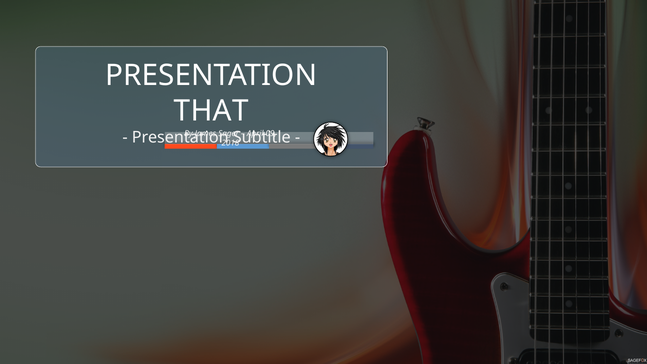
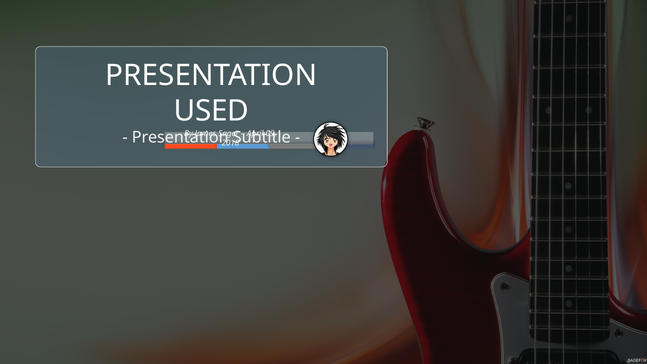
THAT: THAT -> USED (211, 111)
